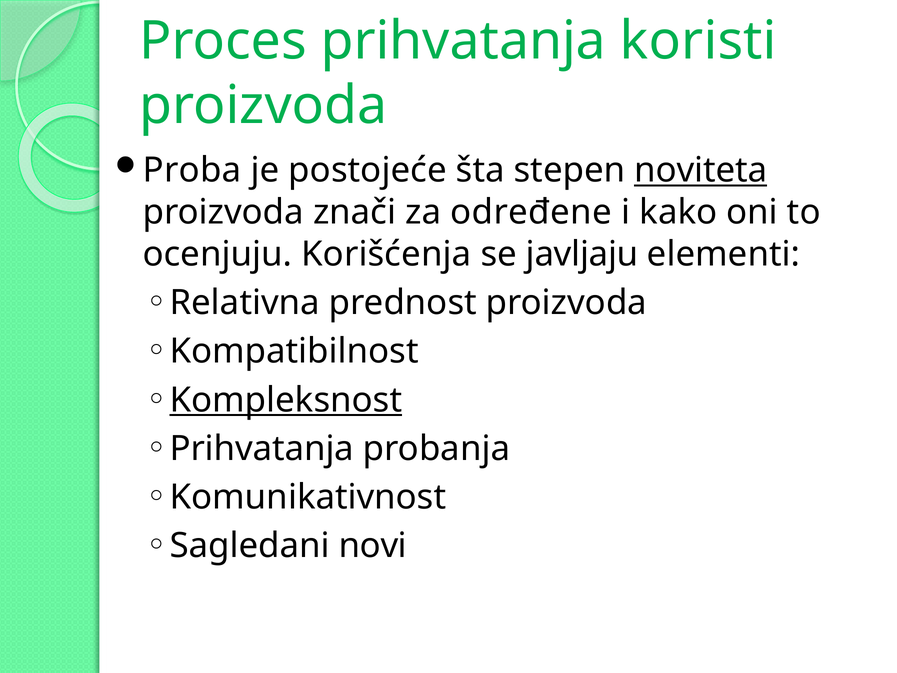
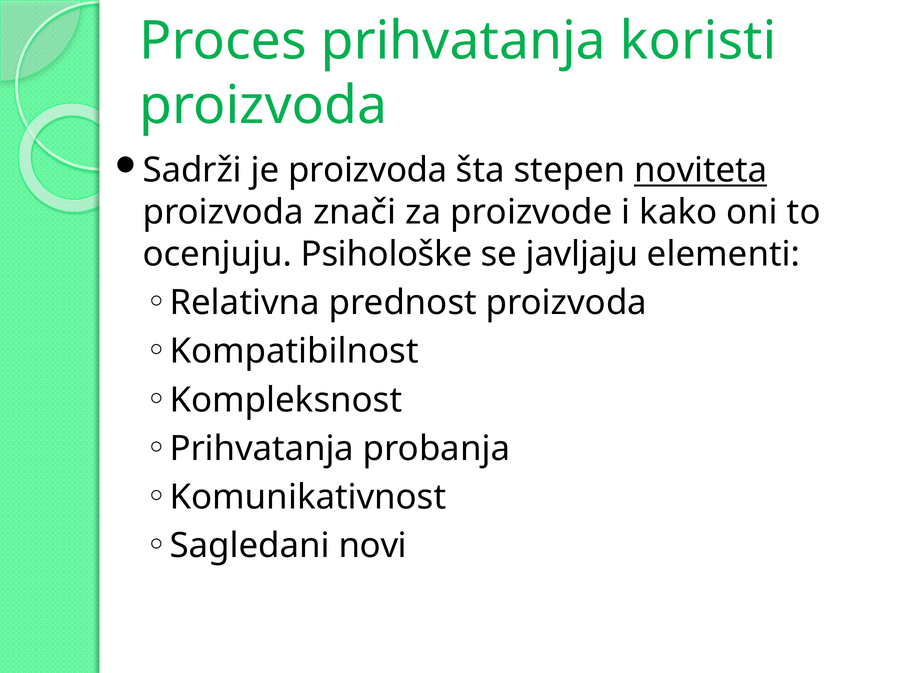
Proba: Proba -> Sadrži (192, 170)
je postojeće: postojeće -> proizvoda (368, 170)
određene: određene -> proizvode (531, 212)
Korišćenja: Korišćenja -> Psihološke (387, 254)
Kompleksnost underline: present -> none (286, 400)
